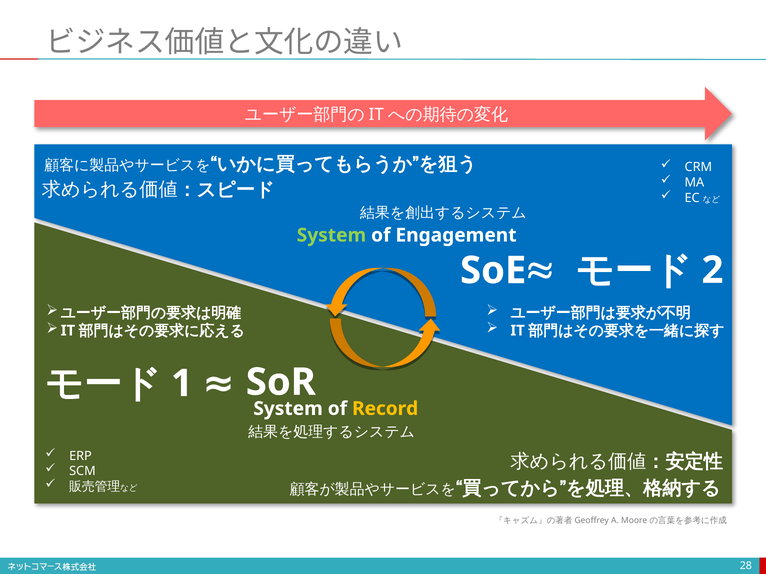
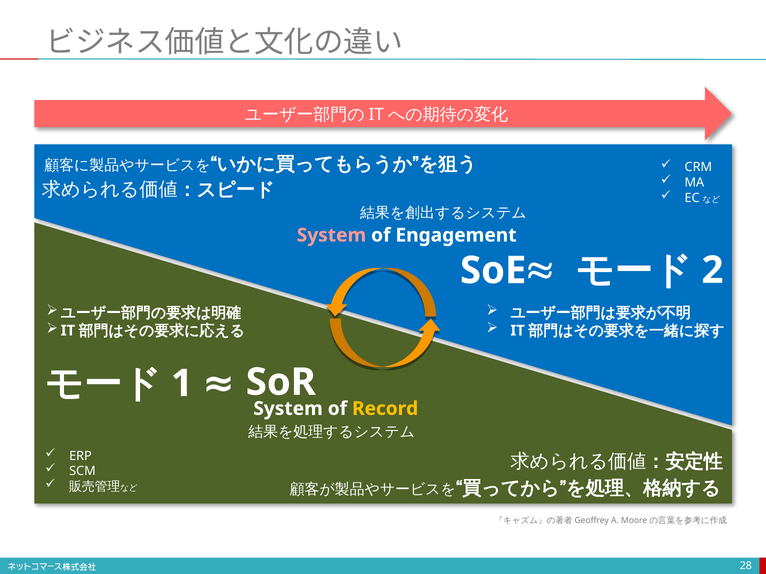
System colour: light green -> pink (331, 235)
